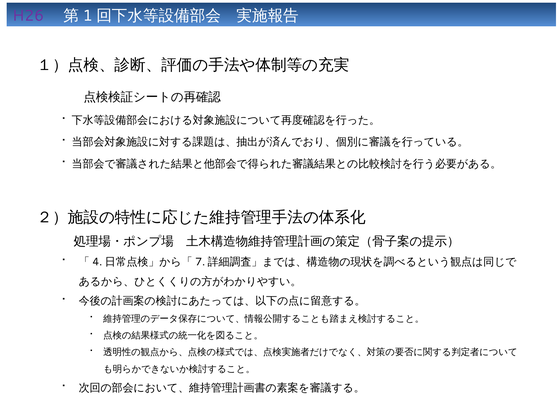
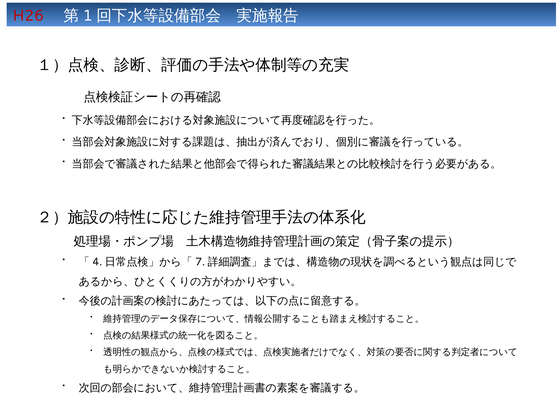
H26 colour: purple -> red (28, 16)
